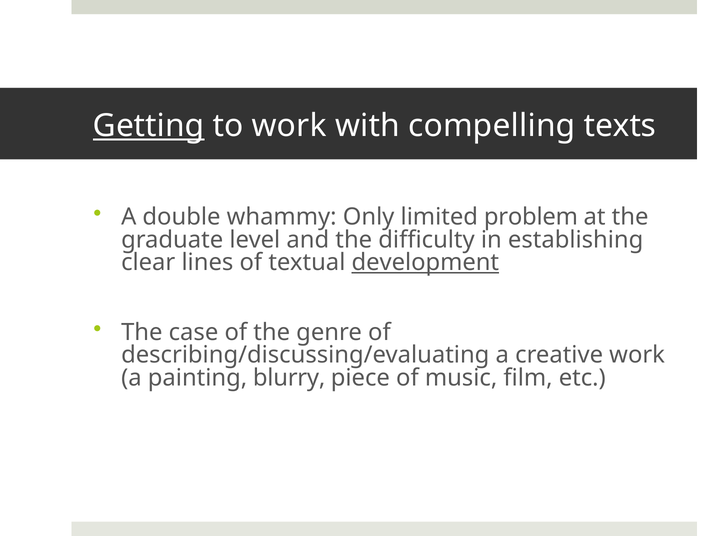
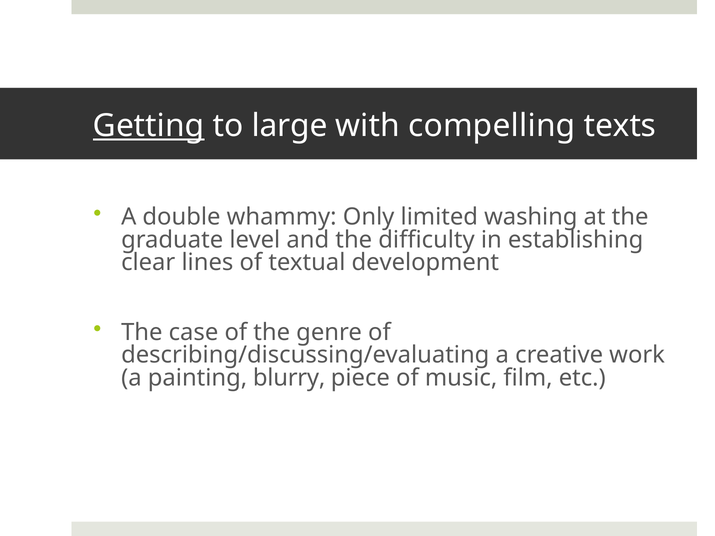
to work: work -> large (289, 126)
problem: problem -> washing (531, 217)
development underline: present -> none (425, 263)
